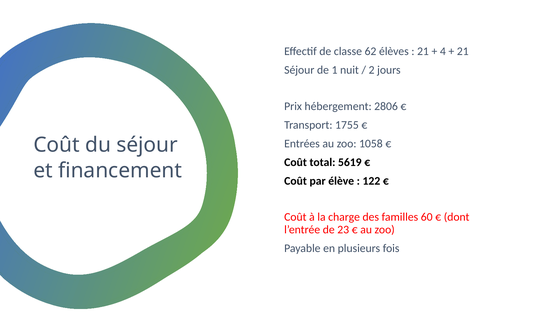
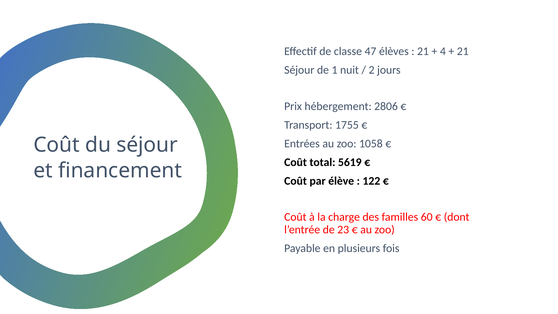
62: 62 -> 47 (371, 51)
